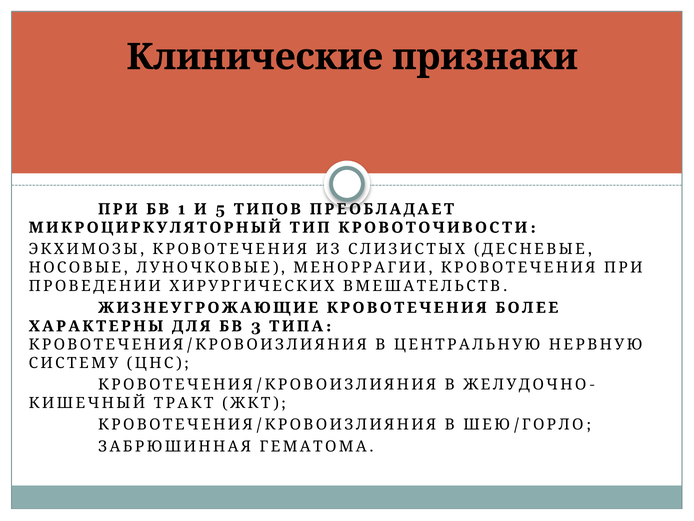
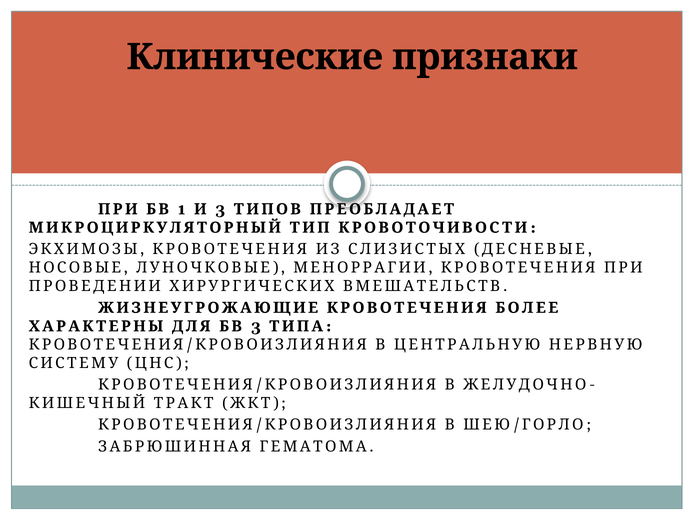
1 5: 5 -> 3 (220, 209)
